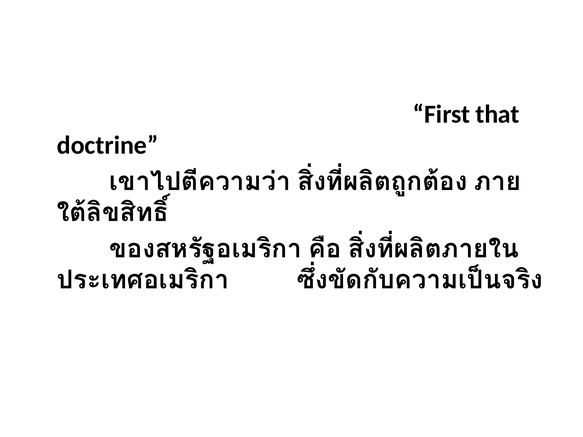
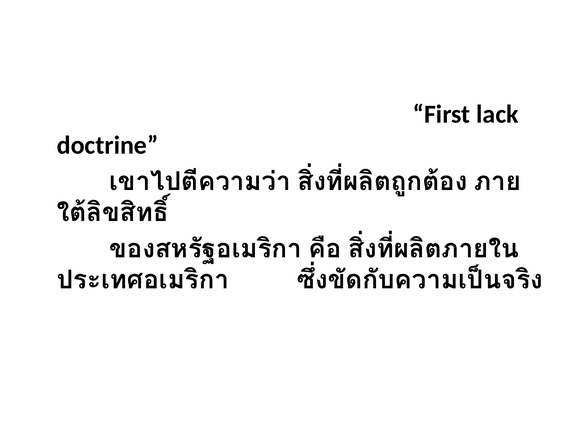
that: that -> lack (497, 114)
